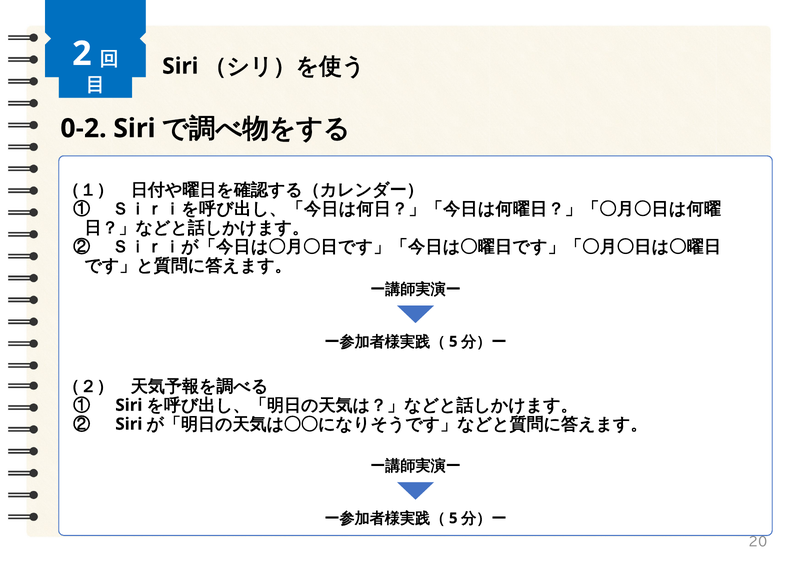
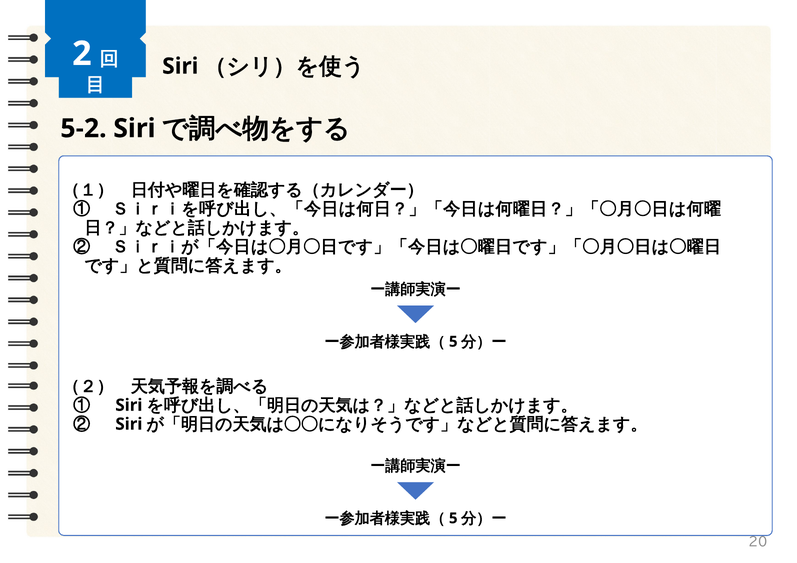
0-2: 0-2 -> 5-2 (83, 129)
